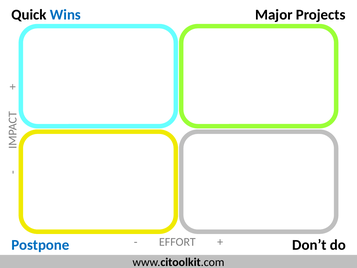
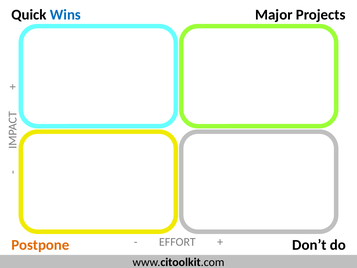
Postpone colour: blue -> orange (40, 245)
